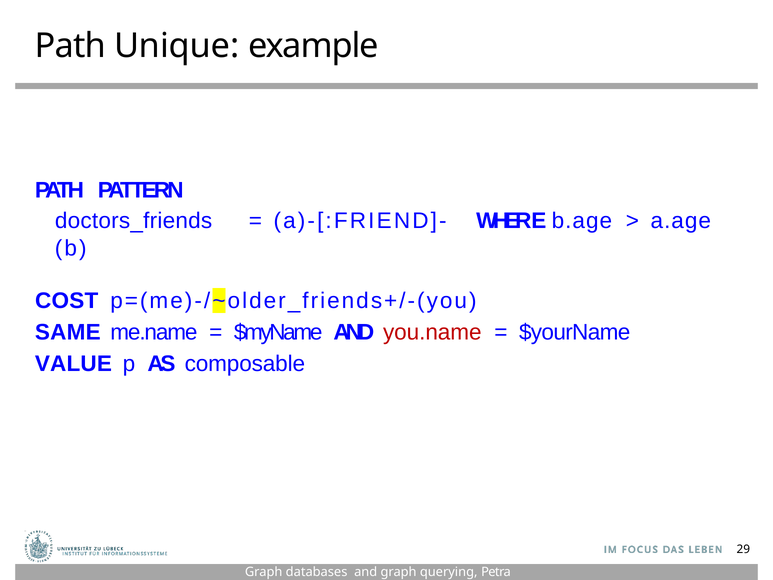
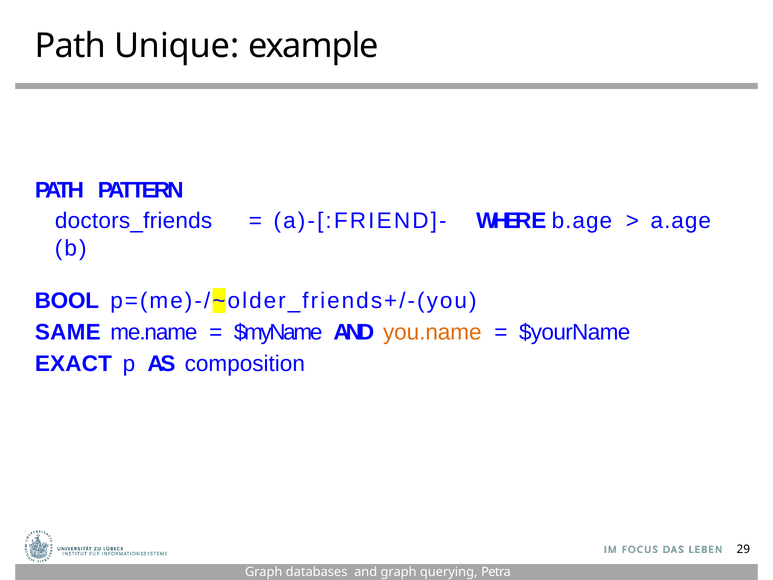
COST: COST -> BOOL (67, 301)
you.name colour: red -> orange (432, 332)
VALUE: VALUE -> EXACT (73, 363)
composable: composable -> composition (245, 363)
